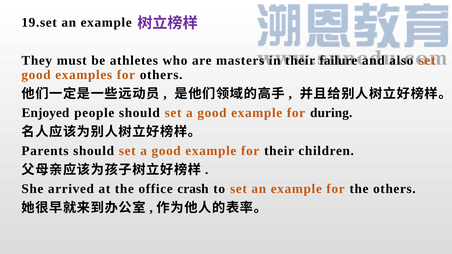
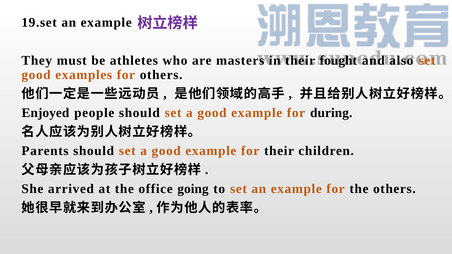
failure: failure -> fought (338, 61)
crash: crash -> going (193, 189)
